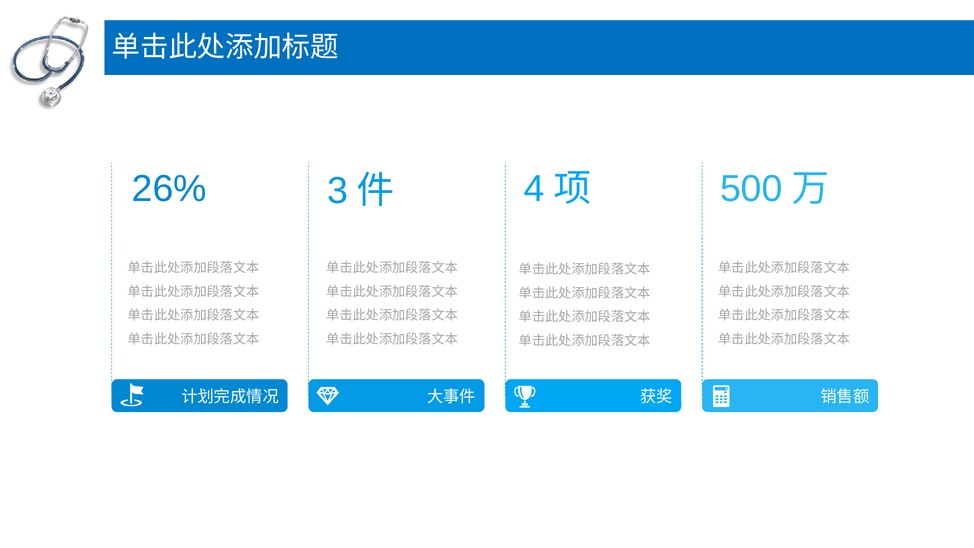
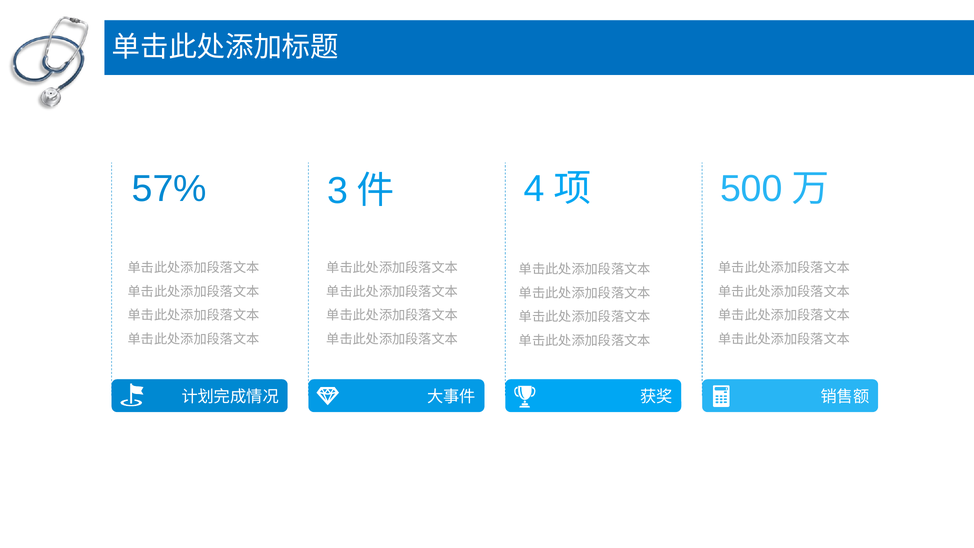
26%: 26% -> 57% (169, 189)
